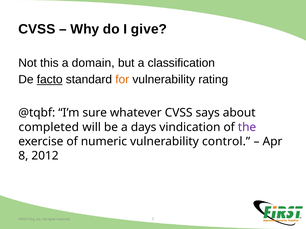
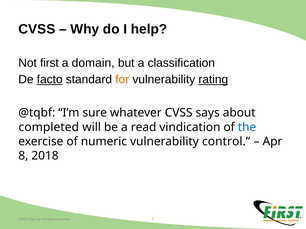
give: give -> help (149, 29)
this: this -> first (49, 63)
rating underline: none -> present (213, 80)
days: days -> read (144, 127)
the colour: purple -> blue (247, 127)
2012: 2012 -> 2018 (45, 156)
